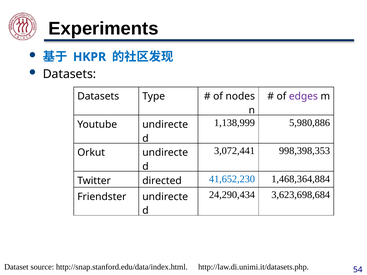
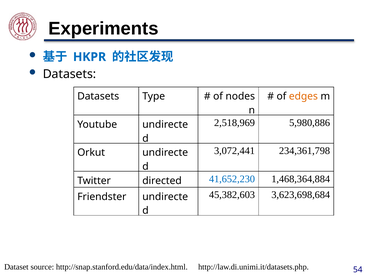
edges colour: purple -> orange (303, 96)
1,138,999: 1,138,999 -> 2,518,969 (235, 123)
998,398,353: 998,398,353 -> 234,361,798 (305, 151)
24,290,434: 24,290,434 -> 45,382,603 (232, 195)
